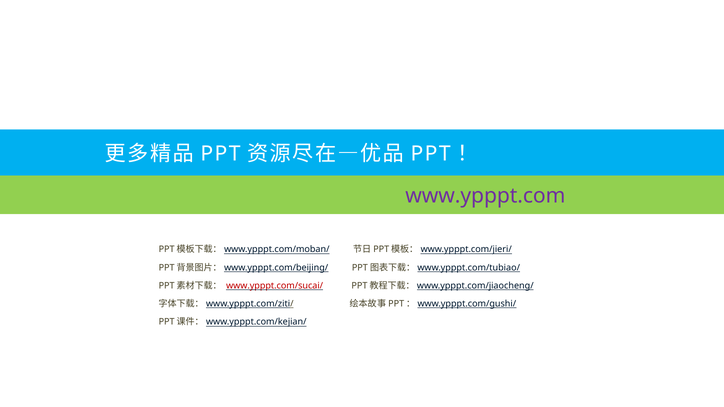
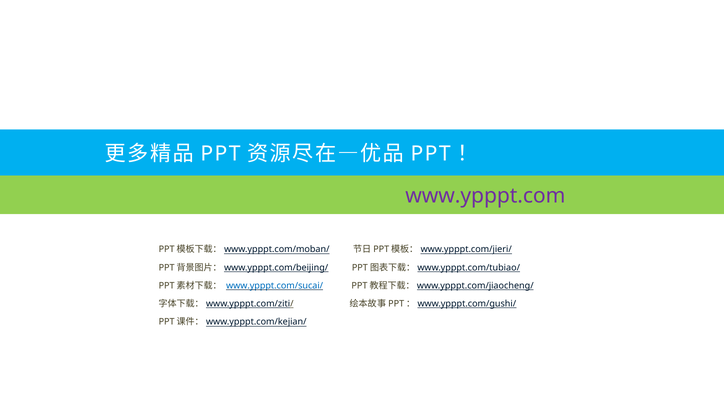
www.ypppt.com/sucai/ colour: red -> blue (275, 286)
